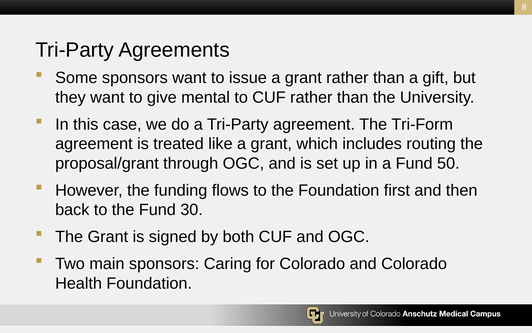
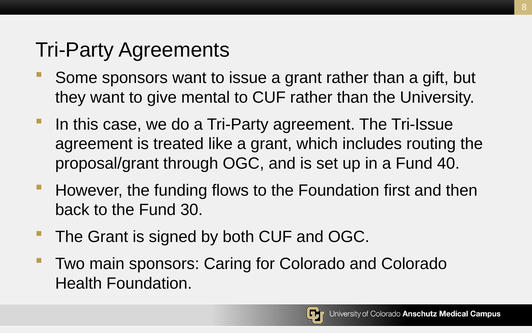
Tri-Form: Tri-Form -> Tri-Issue (422, 124)
50: 50 -> 40 (448, 163)
